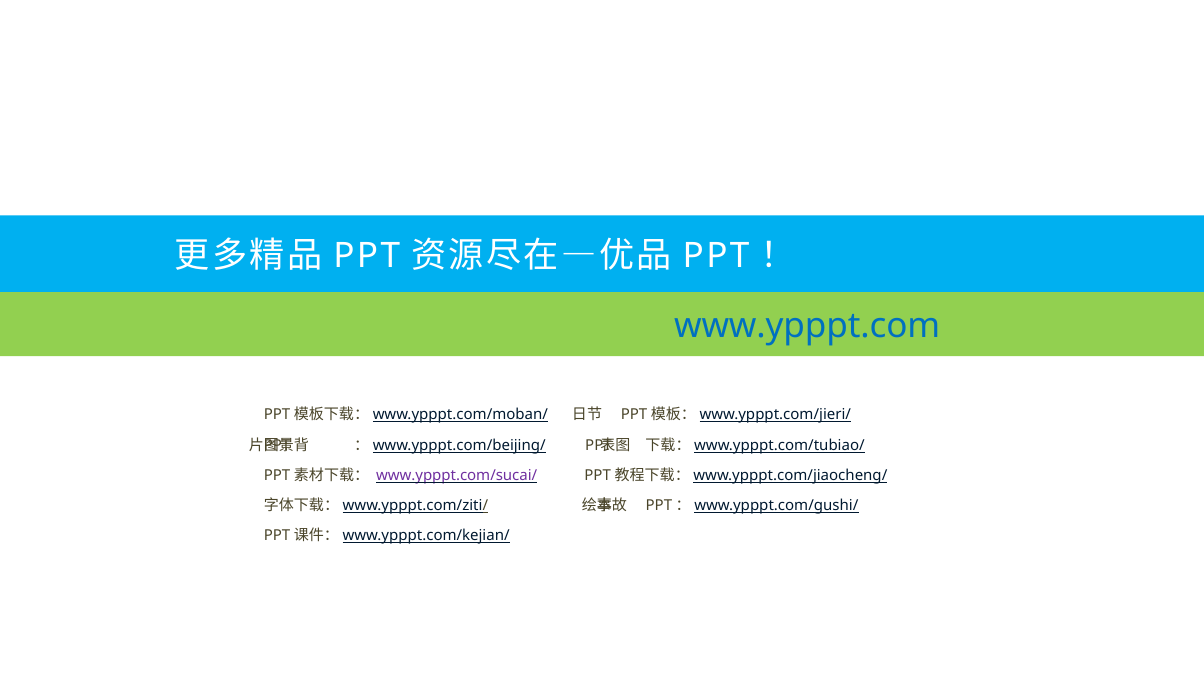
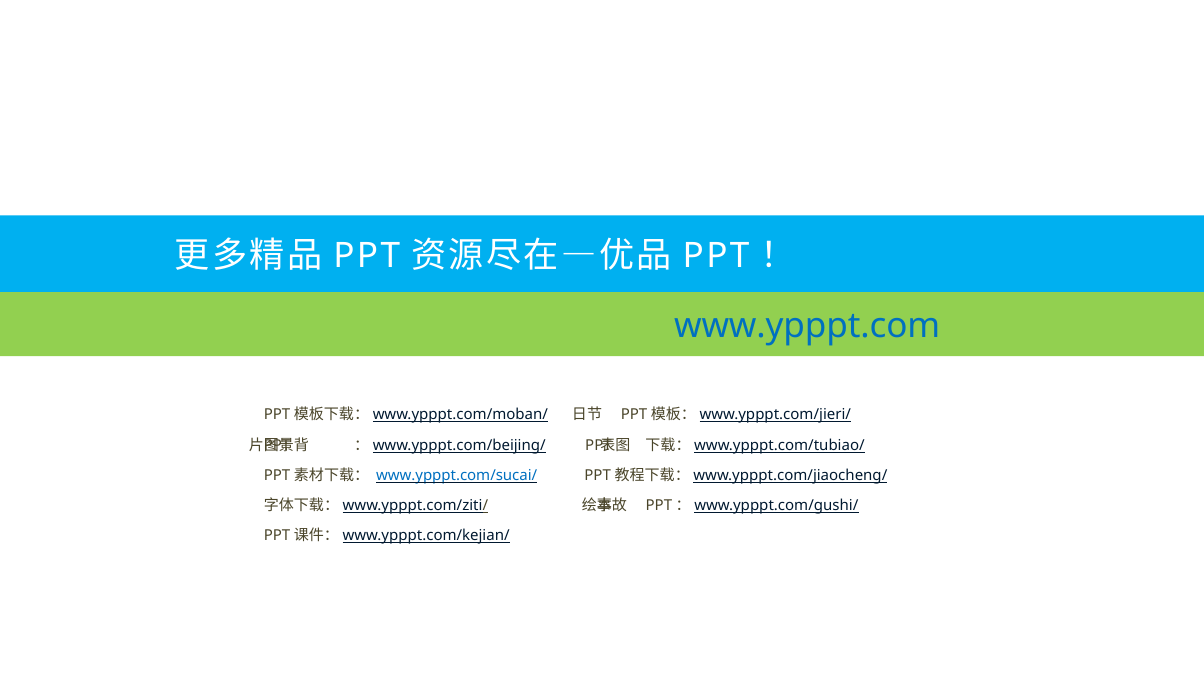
www.ypppt.com/sucai/ colour: purple -> blue (457, 475)
